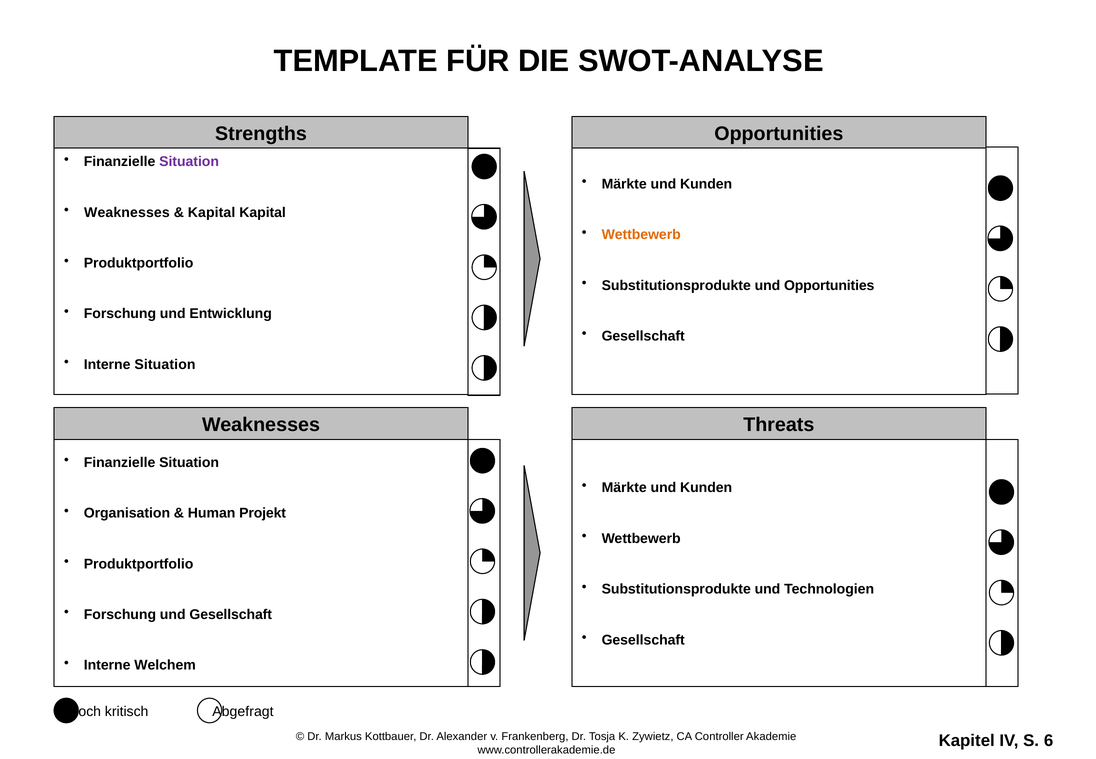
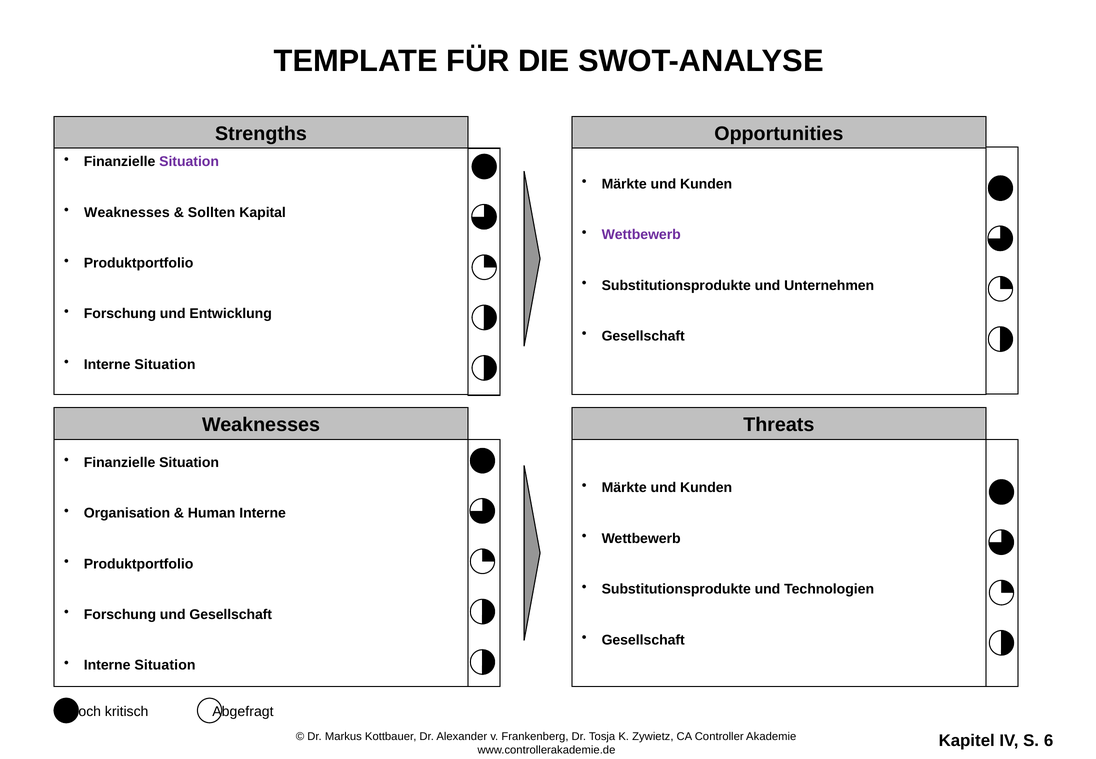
Kapital: Kapital -> Sollten (212, 212)
Wettbewerb colour: orange -> purple (641, 235)
und Opportunities: Opportunities -> Unternehmen (829, 285)
Human Projekt: Projekt -> Interne (263, 513)
Welchem: Welchem -> Situation (165, 665)
